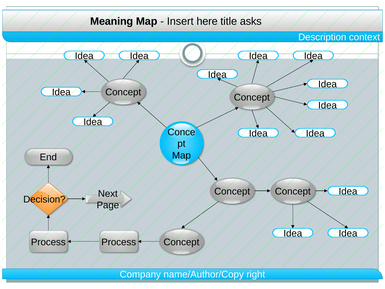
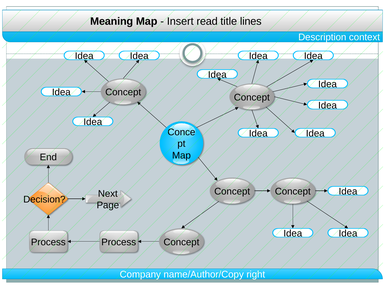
here: here -> read (207, 21)
asks: asks -> lines (251, 21)
